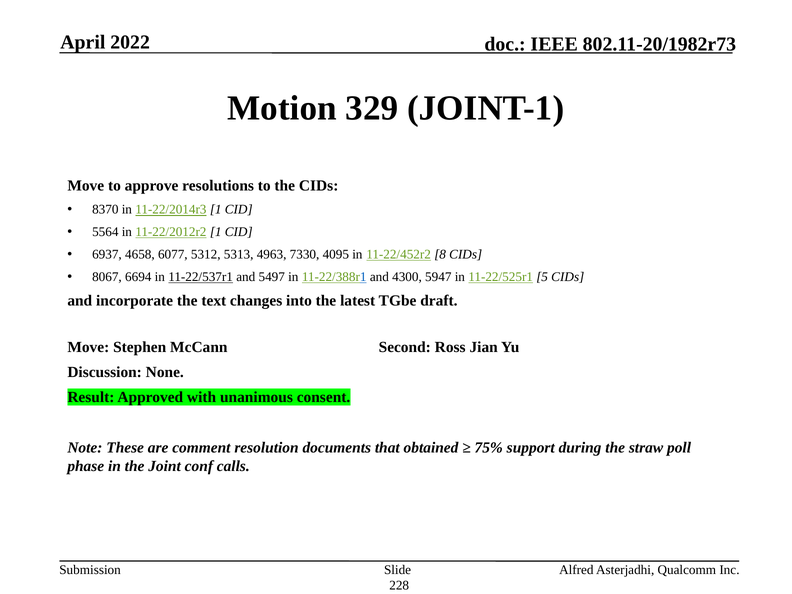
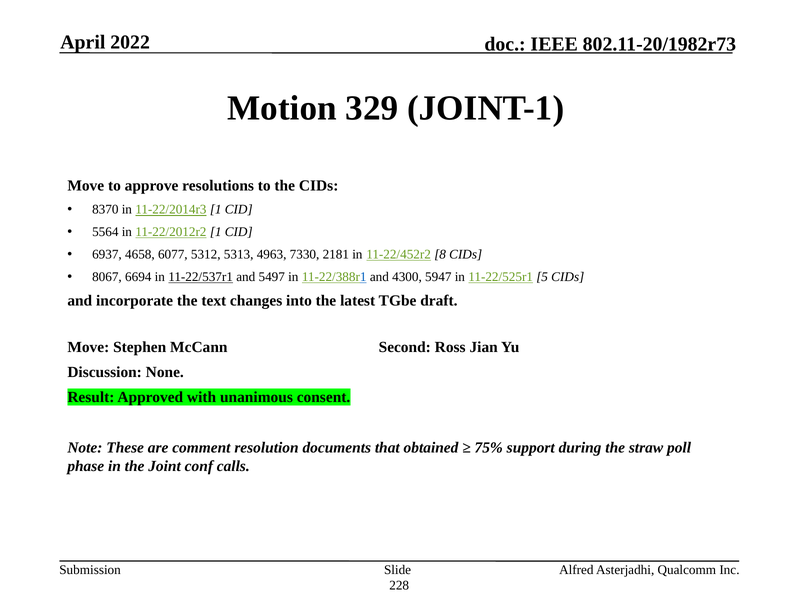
4095: 4095 -> 2181 (336, 254)
